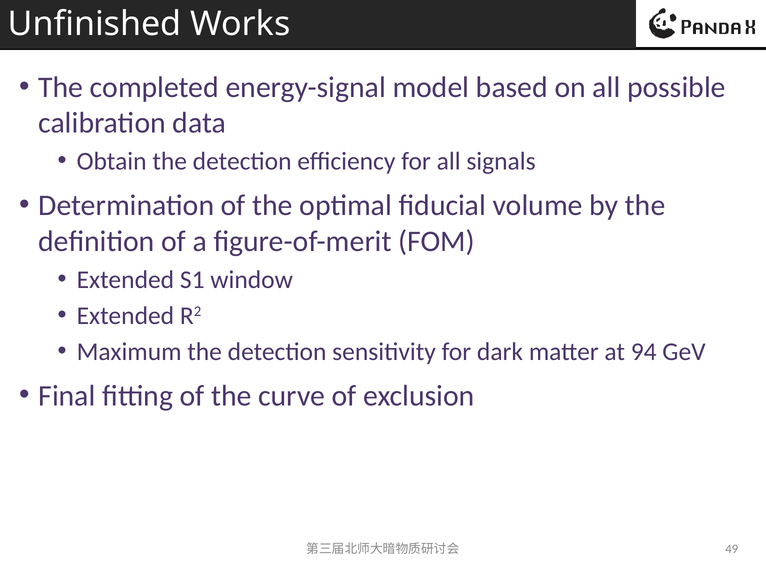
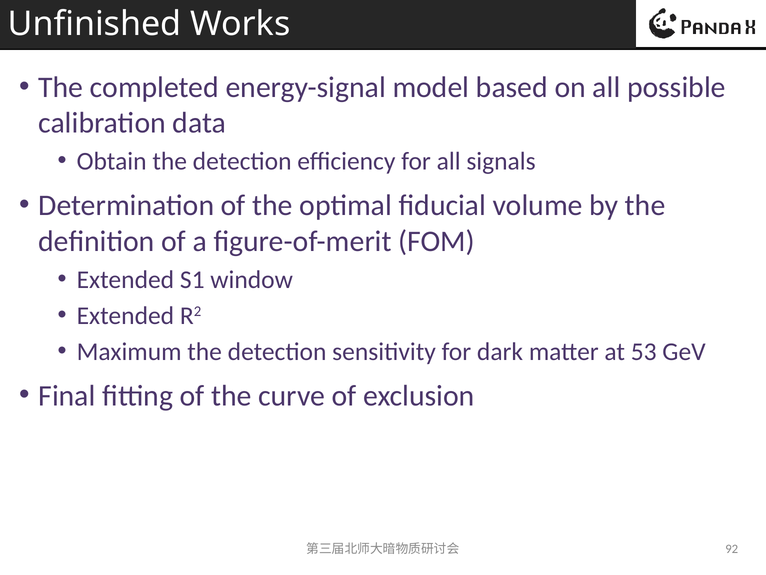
94: 94 -> 53 (644, 351)
49: 49 -> 92 (732, 549)
